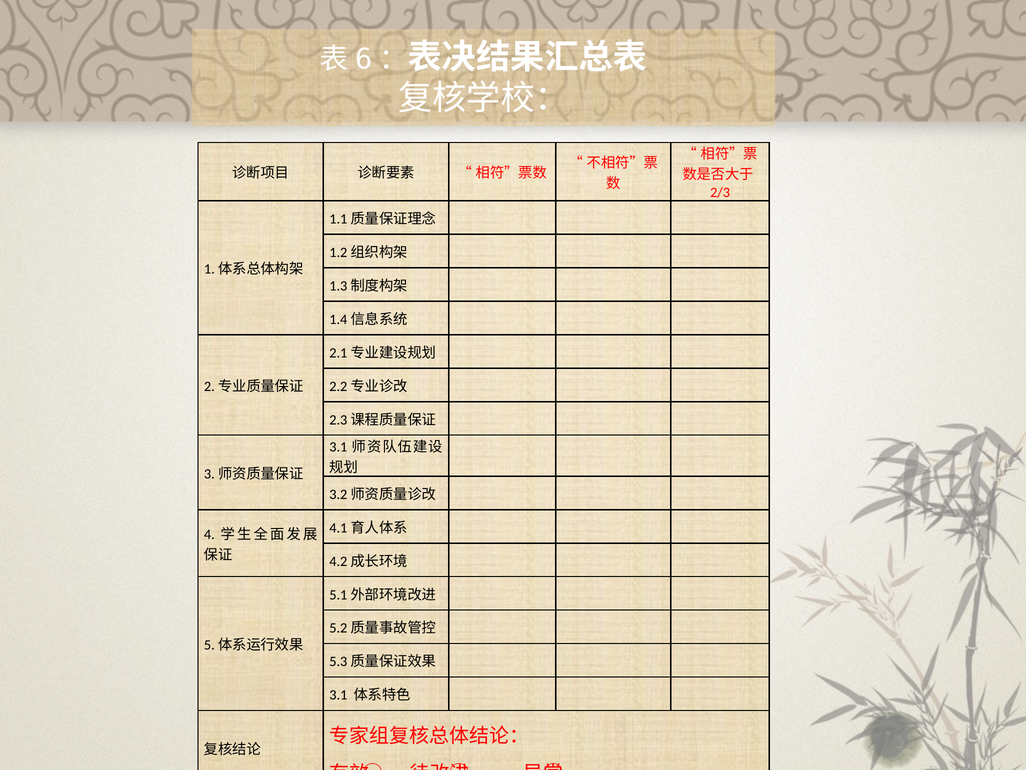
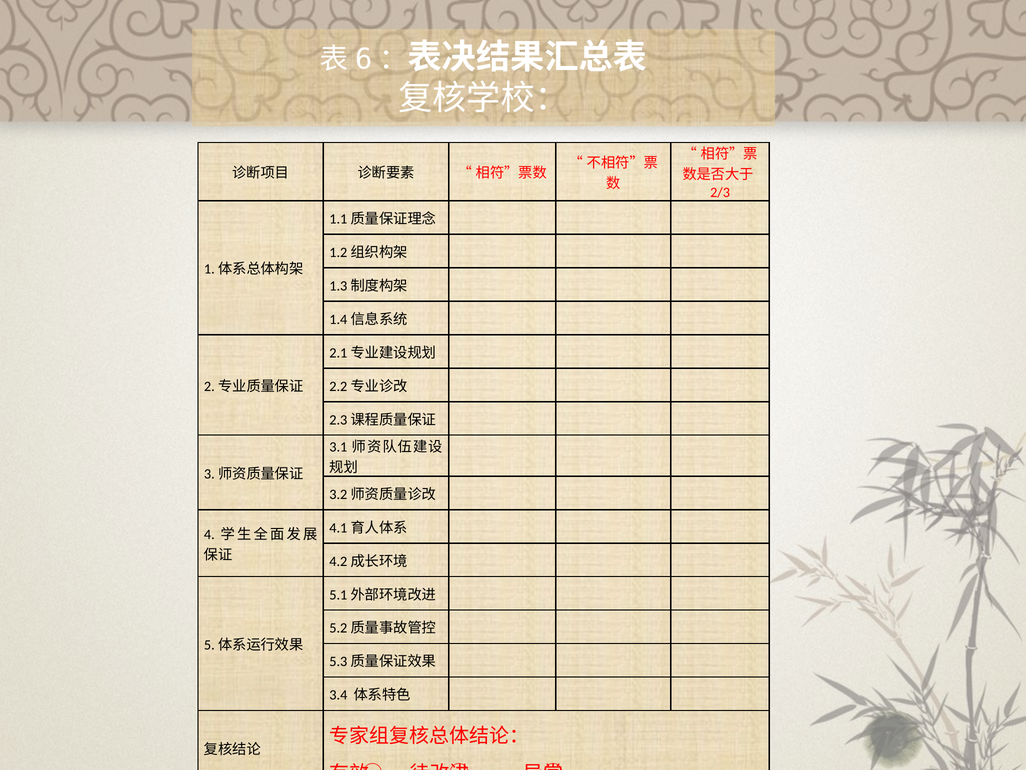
3.1: 3.1 -> 3.4 (338, 695)
